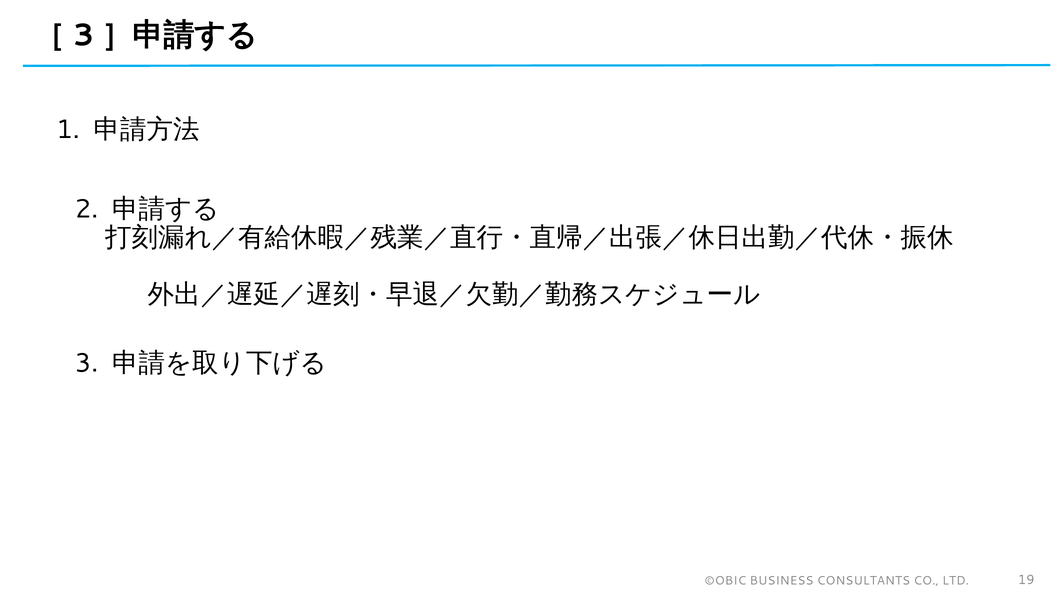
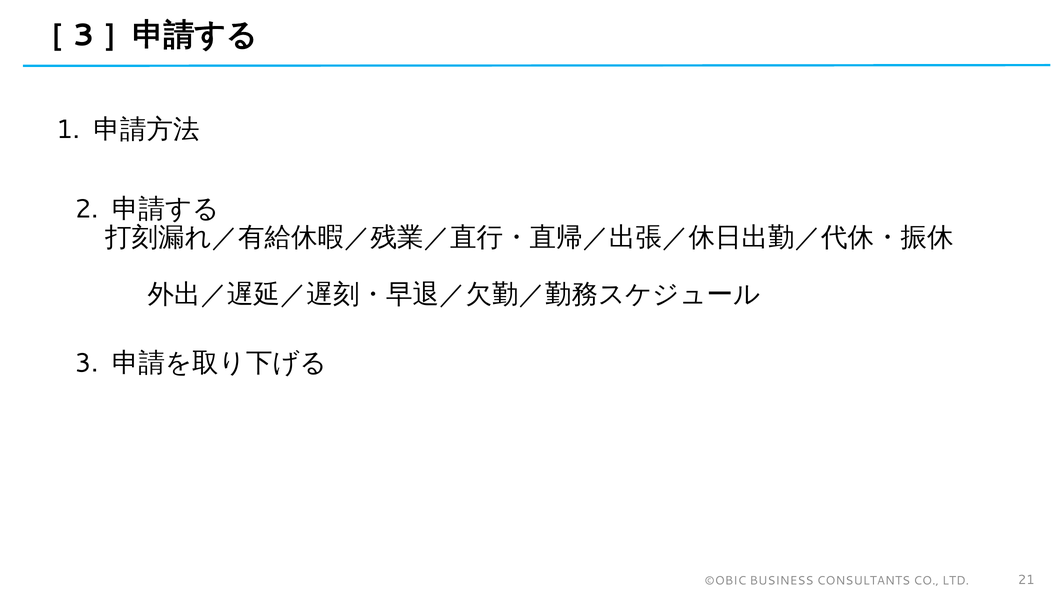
19: 19 -> 21 (1026, 580)
